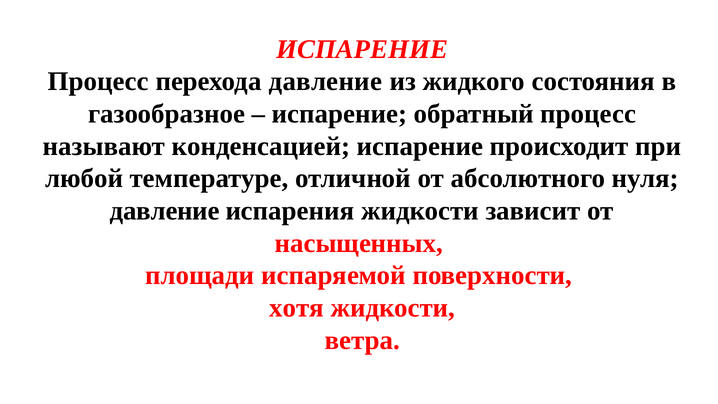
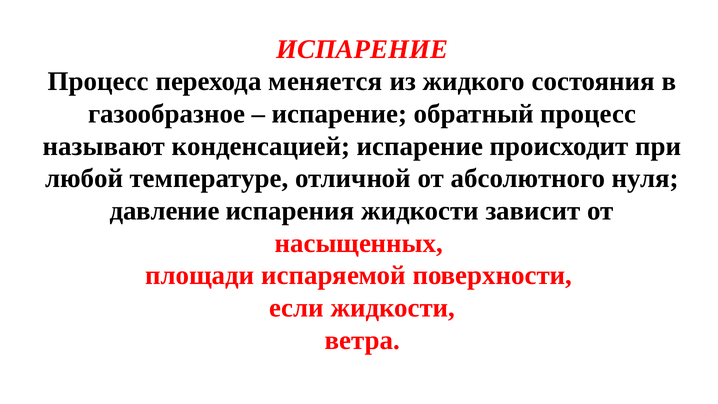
перехода давление: давление -> меняется (325, 82)
хотя: хотя -> если (296, 308)
